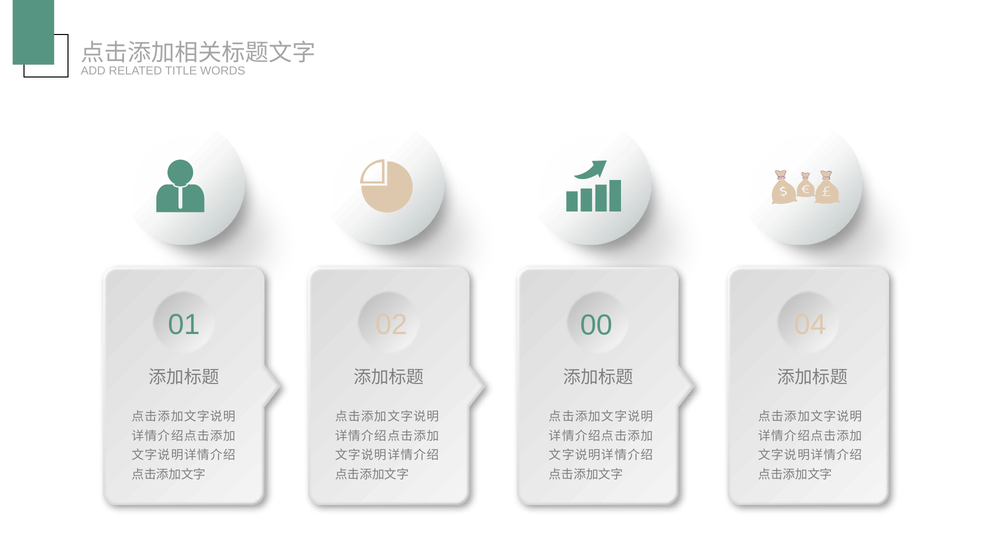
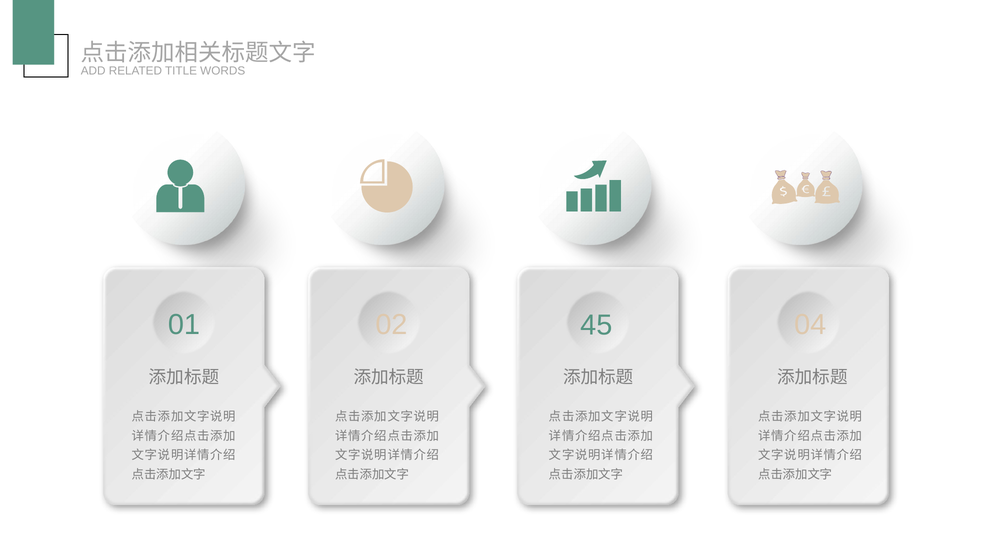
00: 00 -> 45 (596, 325)
